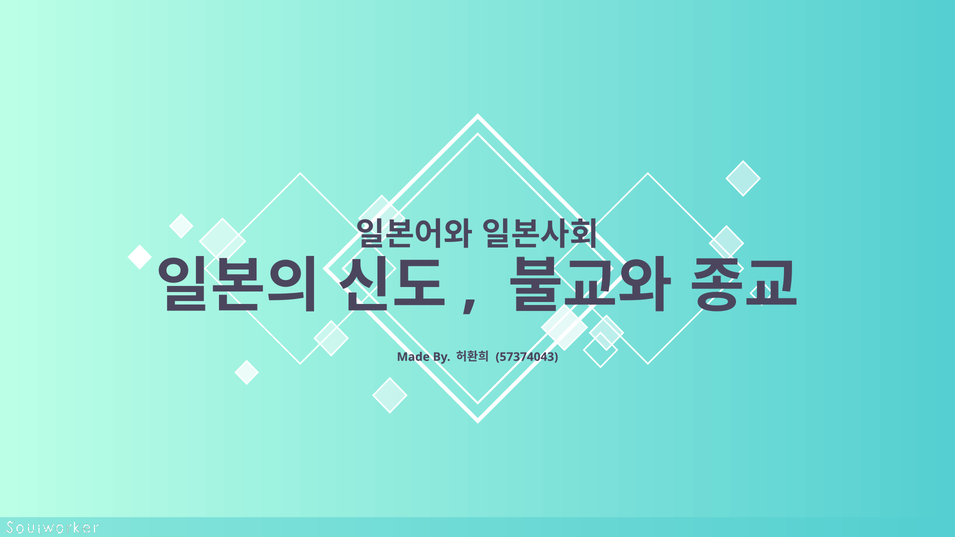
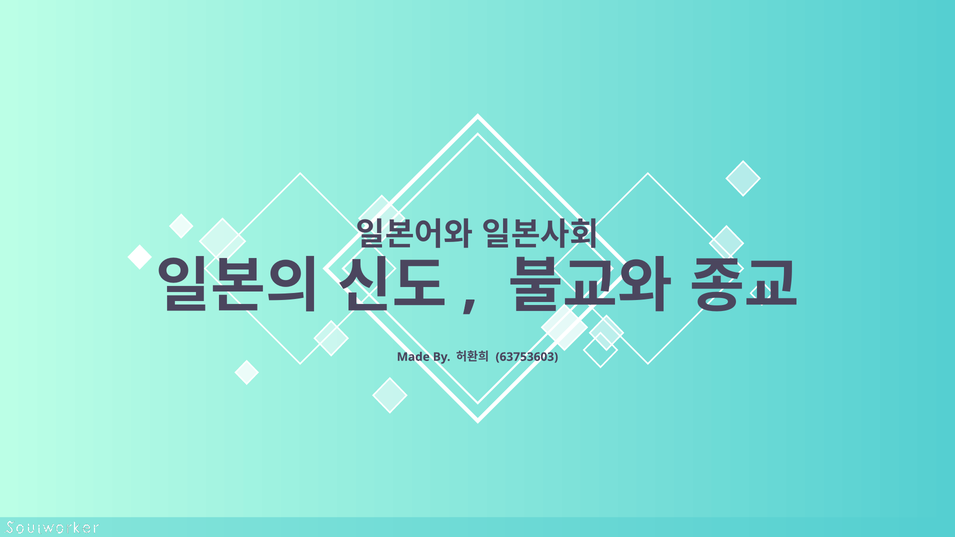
57374043: 57374043 -> 63753603 (527, 357)
